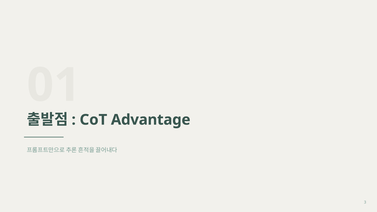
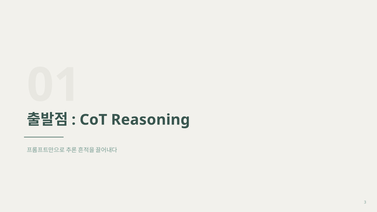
Advantage: Advantage -> Reasoning (151, 120)
